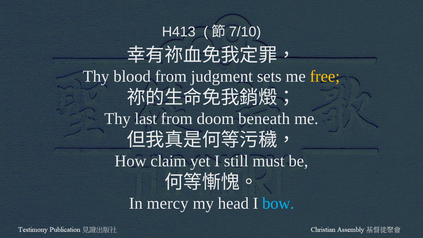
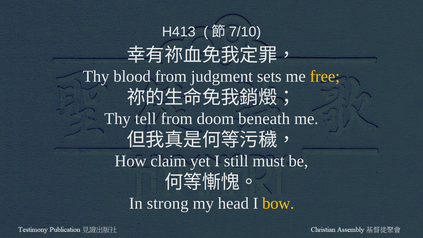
last: last -> tell (146, 119)
mercy: mercy -> strong (168, 203)
bow colour: light blue -> yellow (278, 203)
